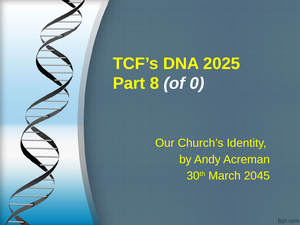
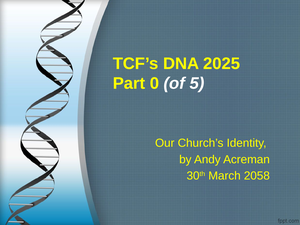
8: 8 -> 0 (154, 83)
0: 0 -> 5 (197, 83)
2045: 2045 -> 2058 (257, 176)
